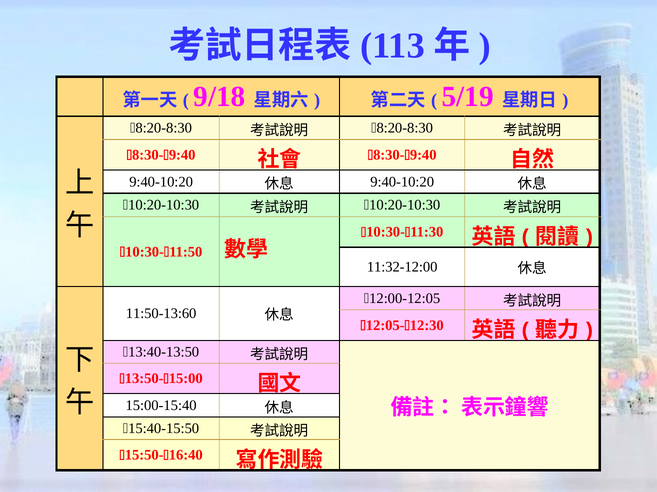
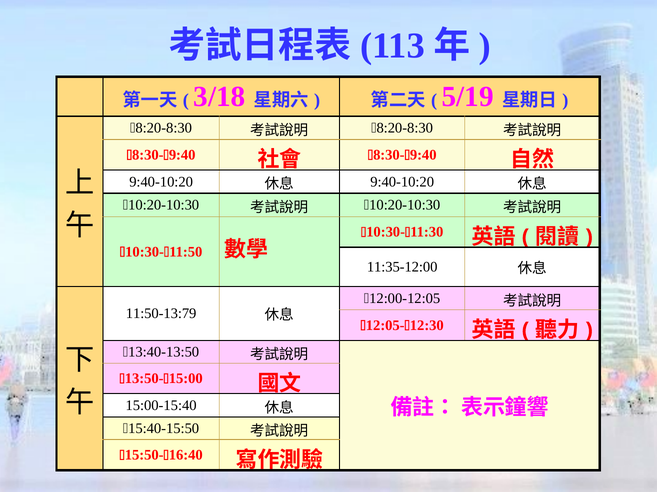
9/18: 9/18 -> 3/18 (219, 97)
11:32-12:00: 11:32-12:00 -> 11:35-12:00 (402, 267)
11:50-13:60: 11:50-13:60 -> 11:50-13:79 (161, 314)
